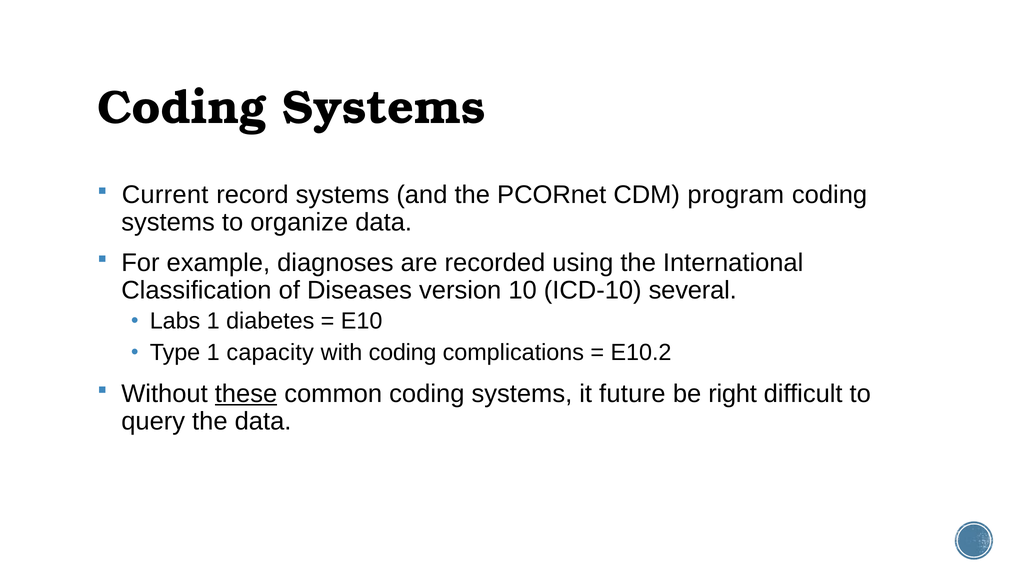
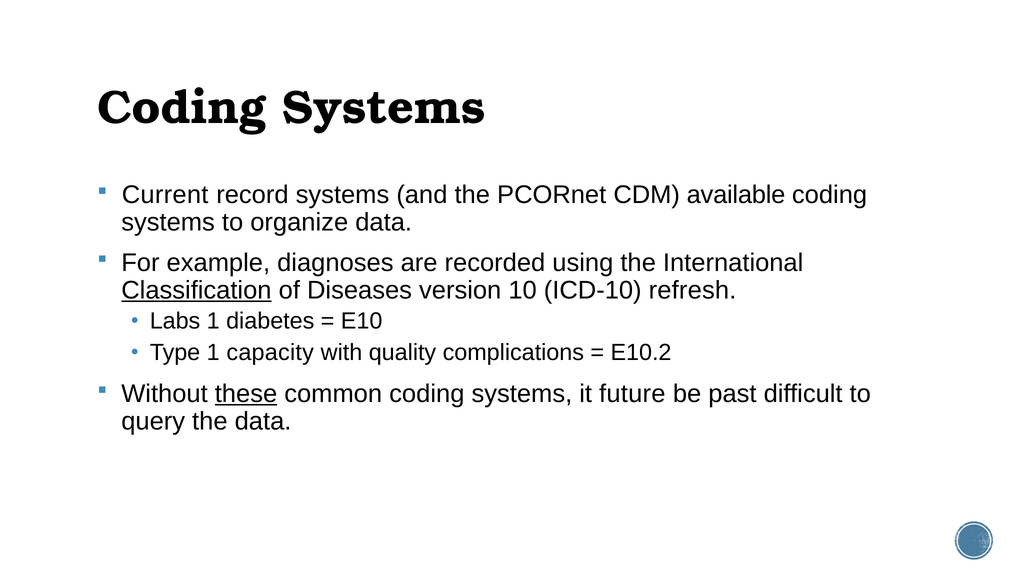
program: program -> available (736, 195)
Classification underline: none -> present (196, 291)
several: several -> refresh (693, 291)
with coding: coding -> quality (402, 353)
right: right -> past (732, 394)
